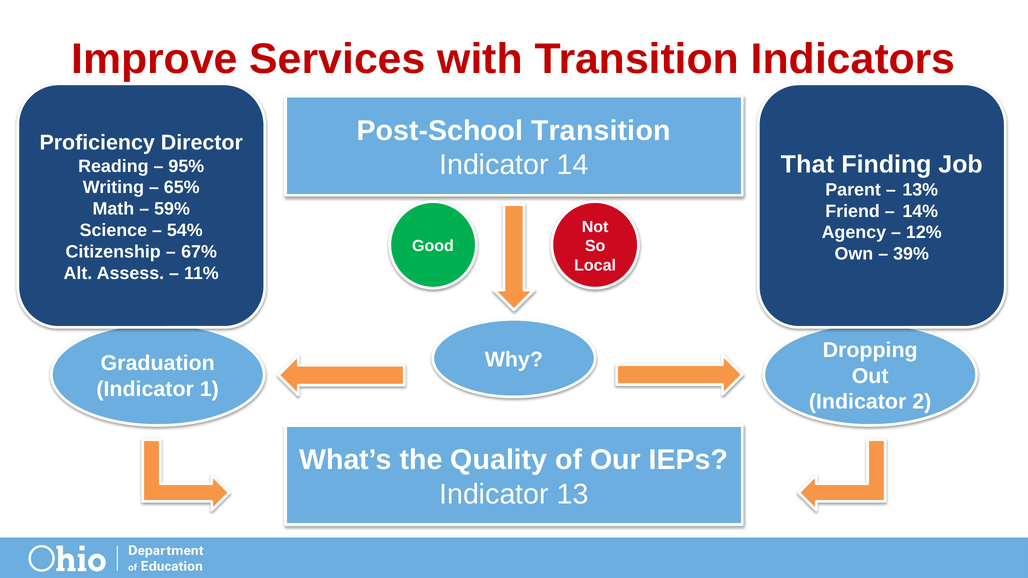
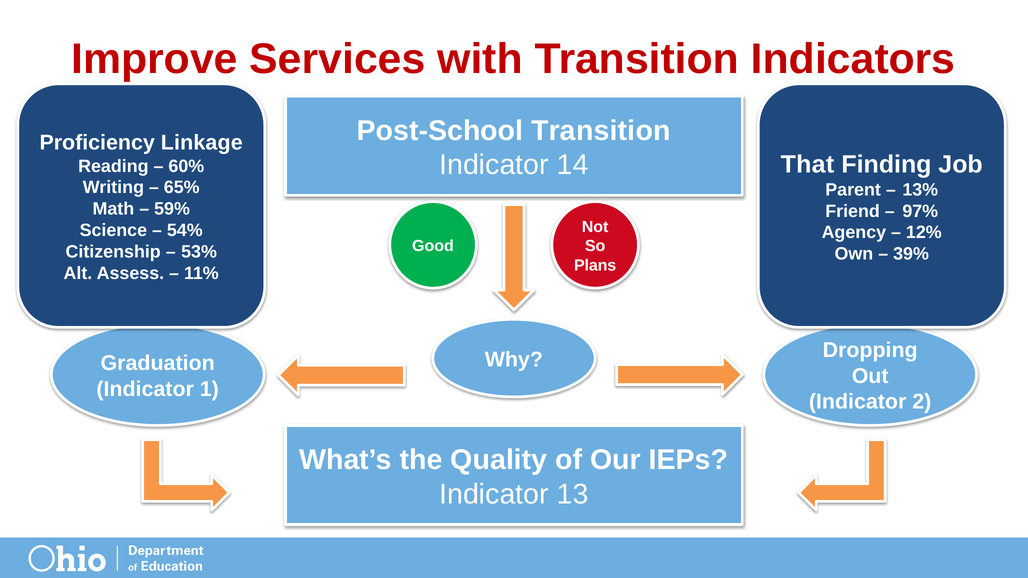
Director: Director -> Linkage (202, 143)
95%: 95% -> 60% (186, 166)
14%: 14% -> 97% (920, 211)
67%: 67% -> 53% (199, 252)
Local: Local -> Plans (595, 265)
